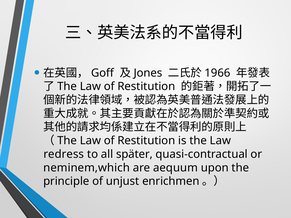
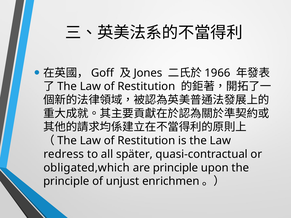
neminem,which: neminem,which -> obligated,which (87, 168)
are aequum: aequum -> principle (176, 168)
